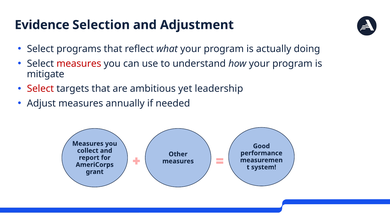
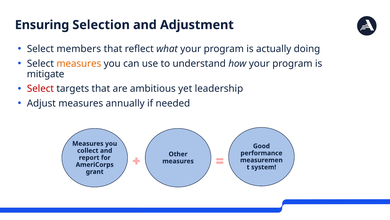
Evidence: Evidence -> Ensuring (42, 25)
programs: programs -> members (79, 49)
measures colour: red -> orange (79, 63)
